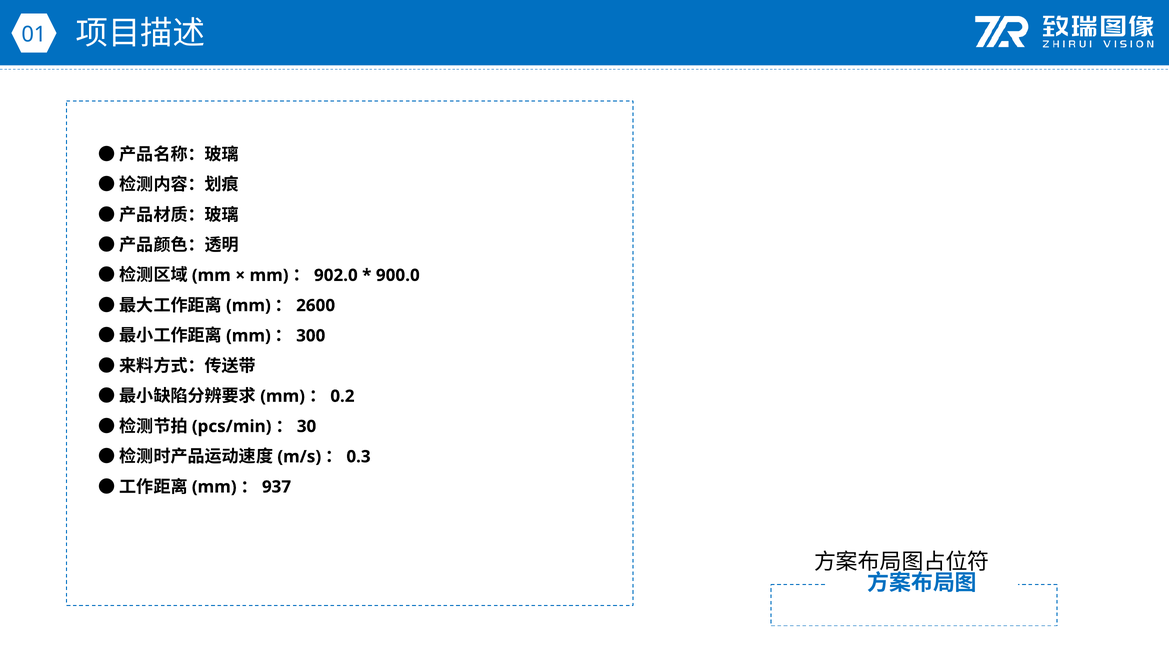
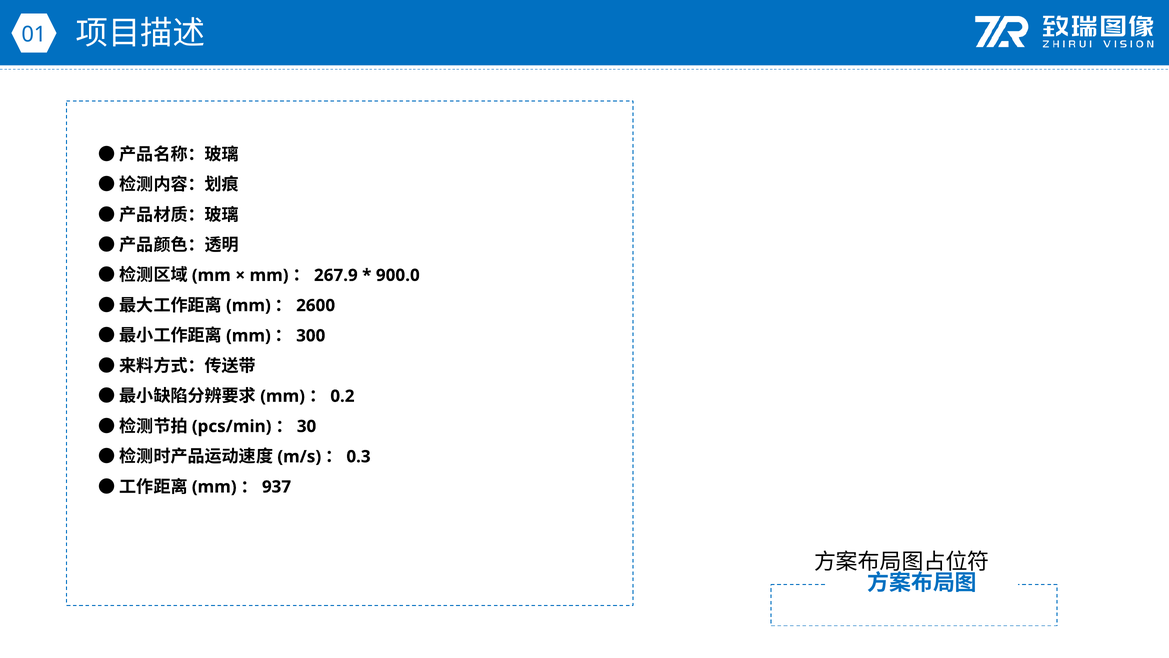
902.0: 902.0 -> 267.9 (336, 275)
